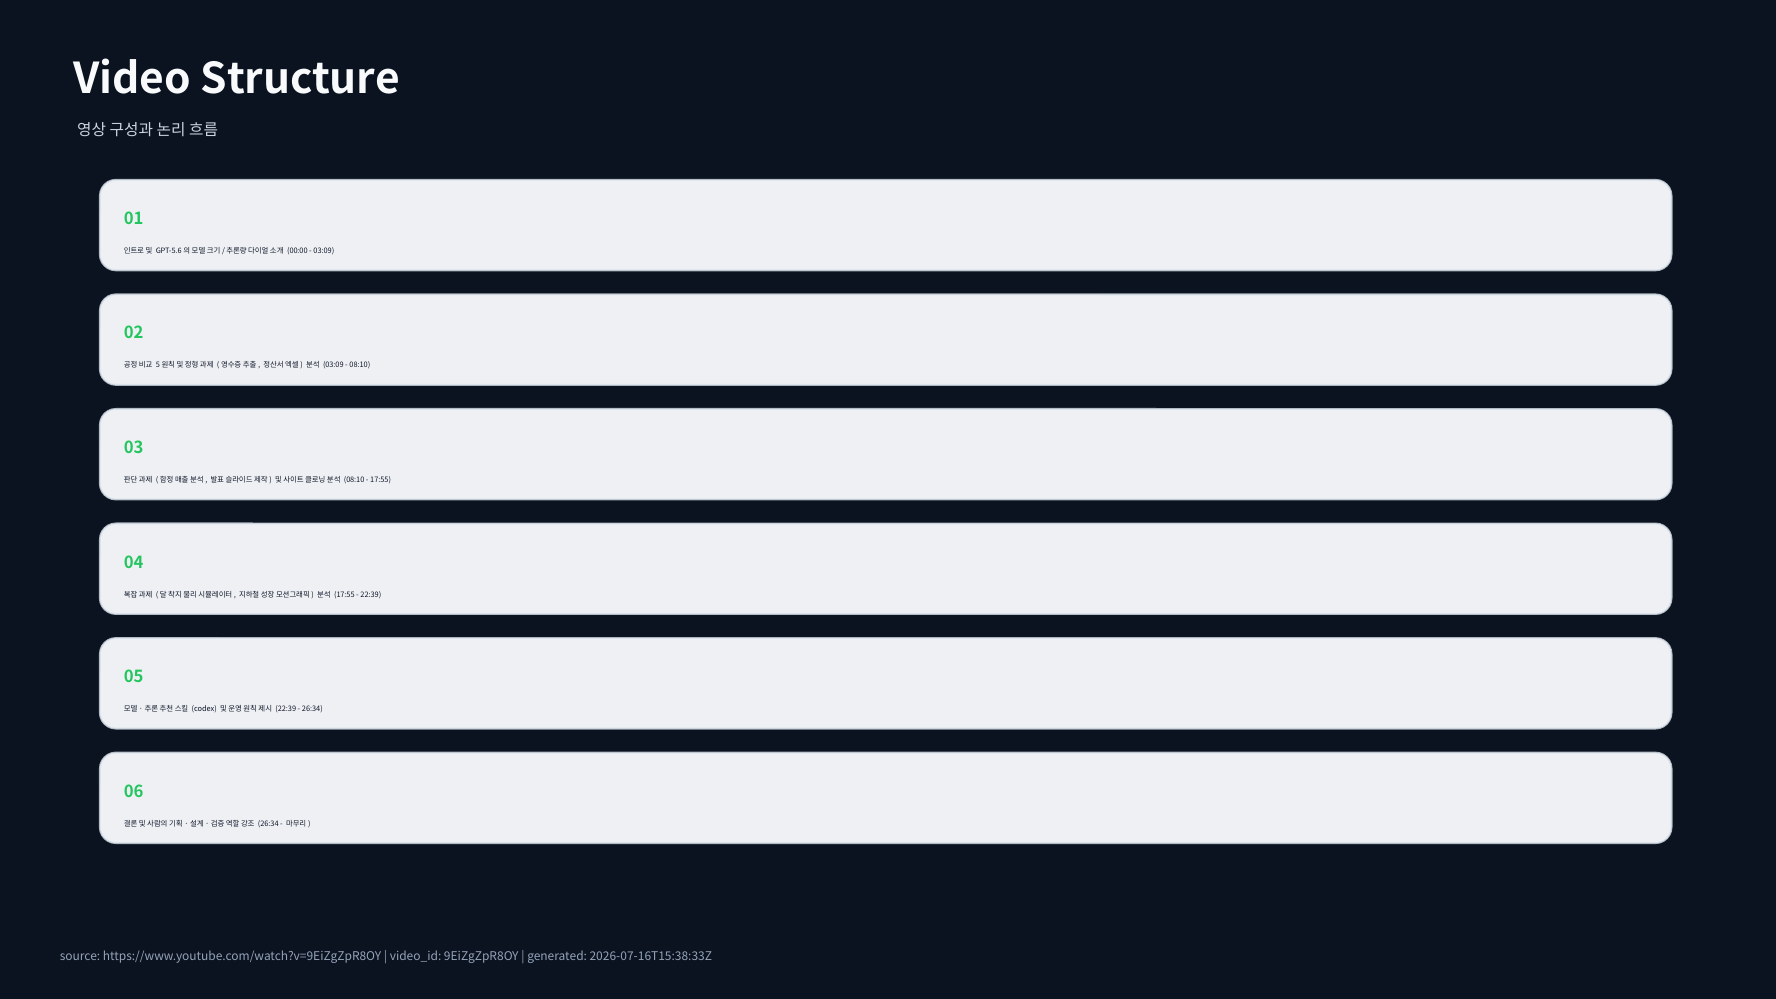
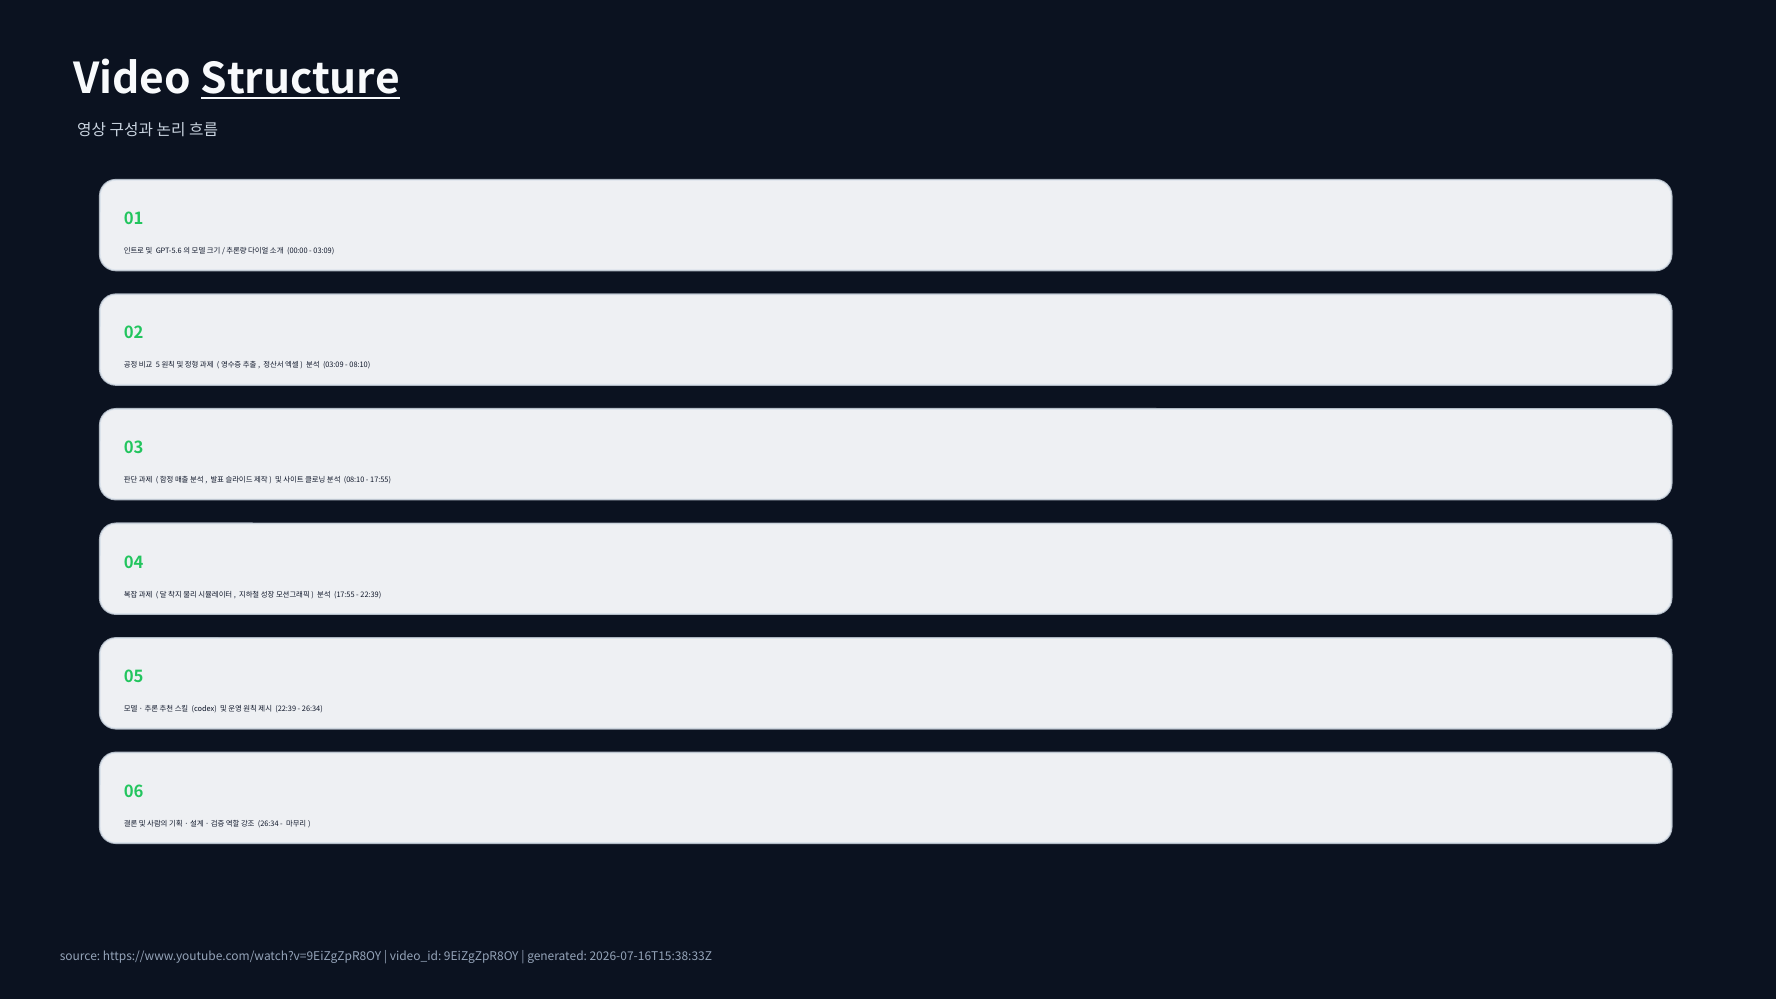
Structure underline: none -> present (300, 80)
